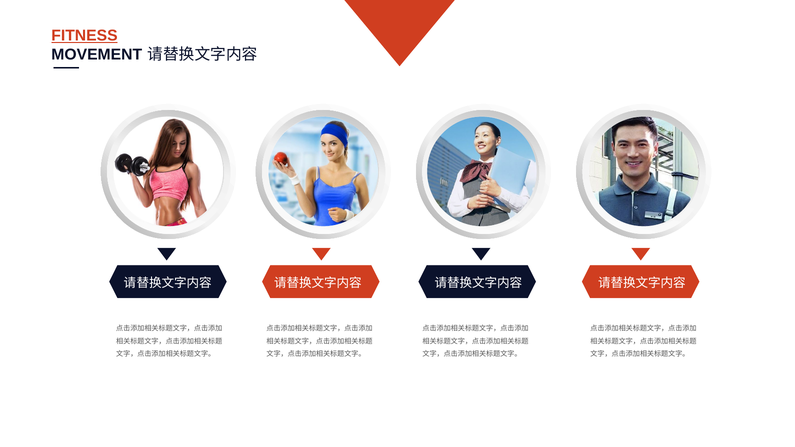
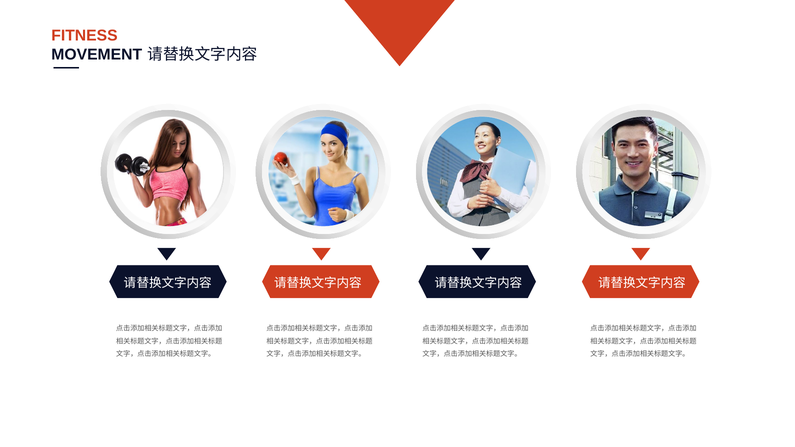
FITNESS underline: present -> none (84, 36)
